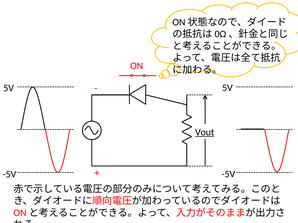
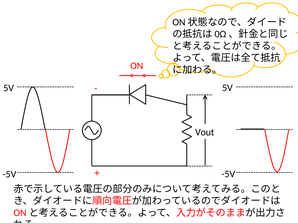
Vout underline: present -> none (205, 132)
